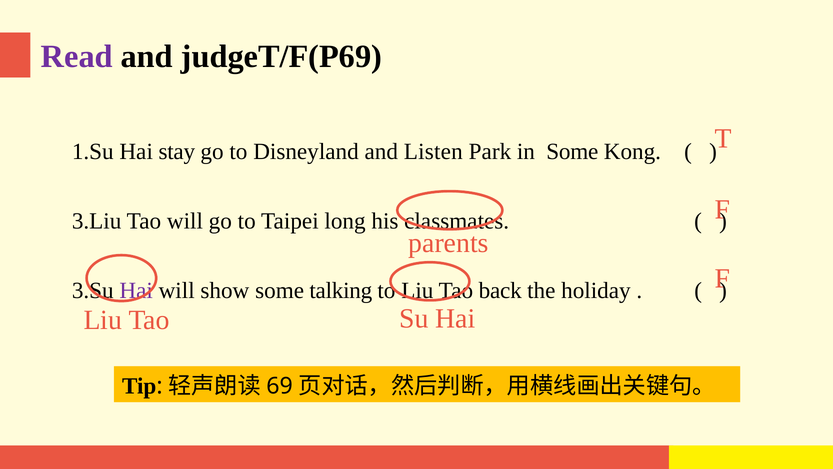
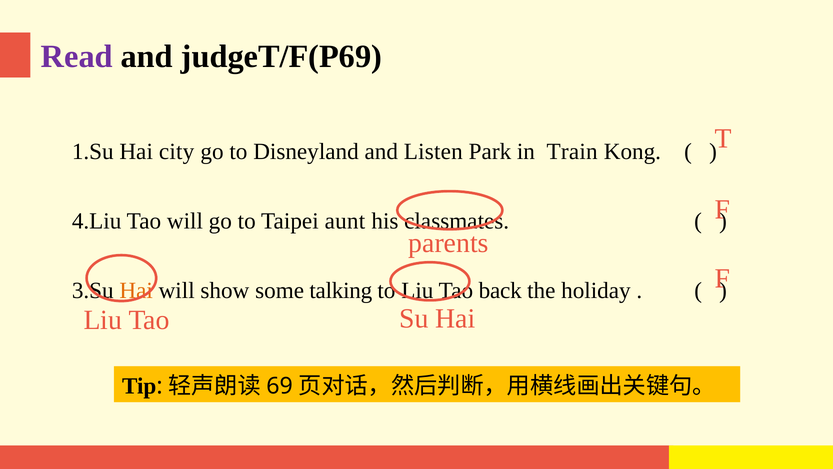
stay: stay -> city (177, 151)
in Some: Some -> Train (572, 151)
3.Liu: 3.Liu -> 4.Liu (97, 221)
long: long -> aunt (345, 221)
Hai colour: purple -> orange (136, 290)
